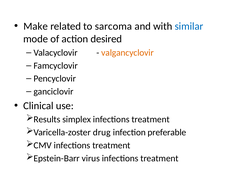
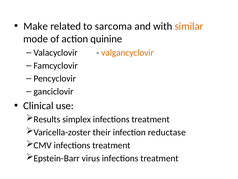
similar colour: blue -> orange (189, 26)
desired: desired -> quinine (106, 39)
drug: drug -> their (102, 132)
preferable: preferable -> reductase (167, 132)
